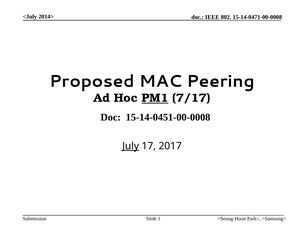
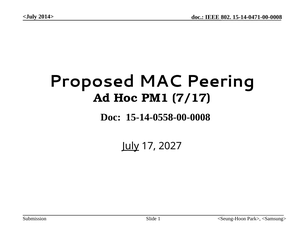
PM1 underline: present -> none (155, 98)
15-14-0451-00-0008: 15-14-0451-00-0008 -> 15-14-0558-00-0008 (168, 117)
2017: 2017 -> 2027 (170, 146)
